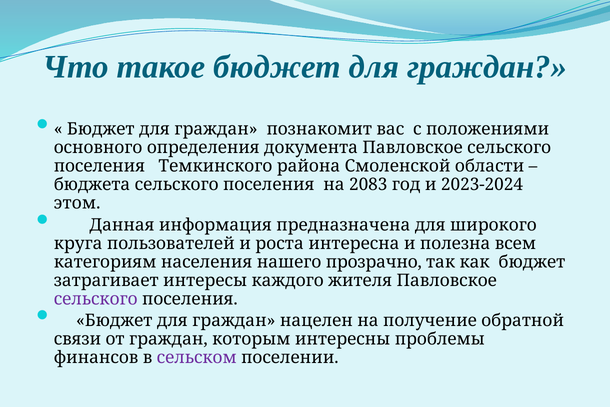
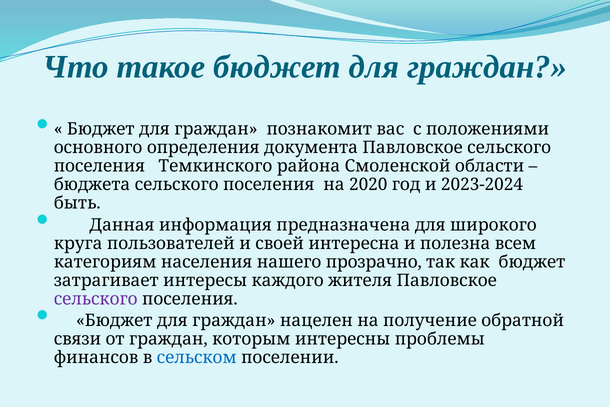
2083: 2083 -> 2020 (368, 185)
этом: этом -> быть (77, 203)
роста: роста -> своей (280, 244)
сельском colour: purple -> blue (197, 358)
